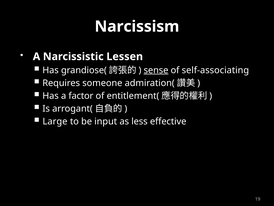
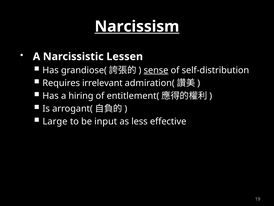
Narcissism underline: none -> present (137, 26)
self-associating: self-associating -> self-distribution (215, 70)
someone: someone -> irrelevant (102, 83)
factor: factor -> hiring (81, 96)
